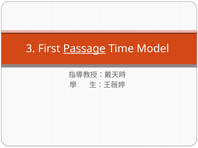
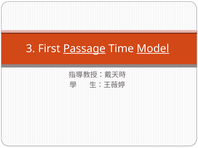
Model underline: none -> present (153, 49)
